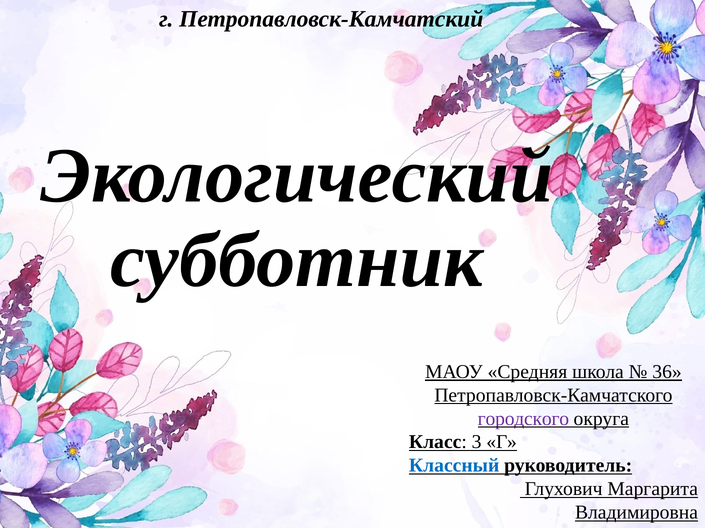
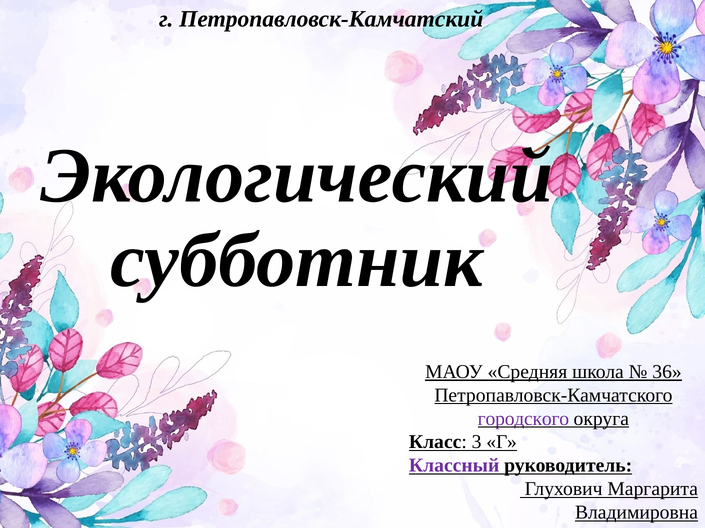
Классный colour: blue -> purple (454, 466)
